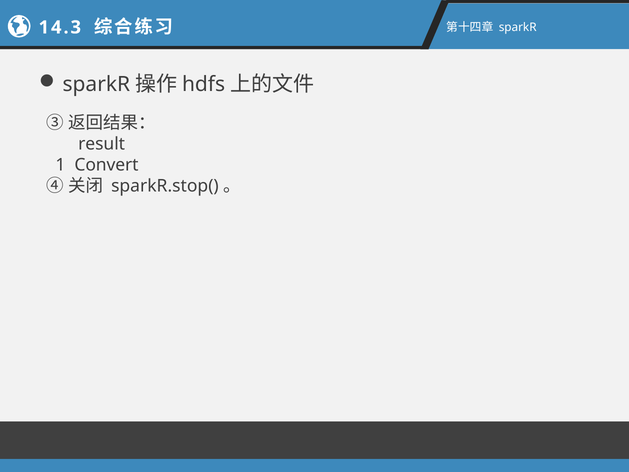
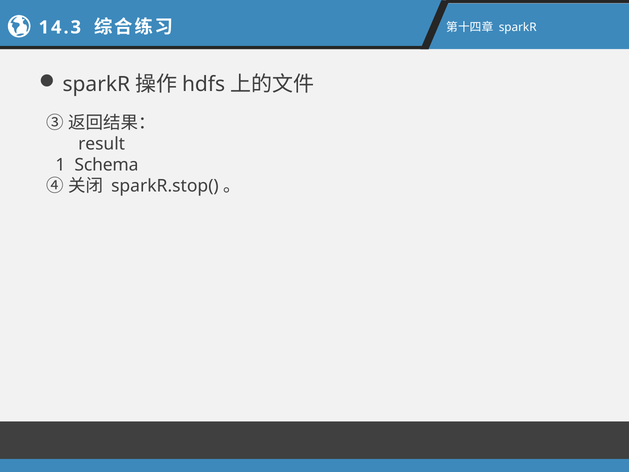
Convert: Convert -> Schema (106, 165)
